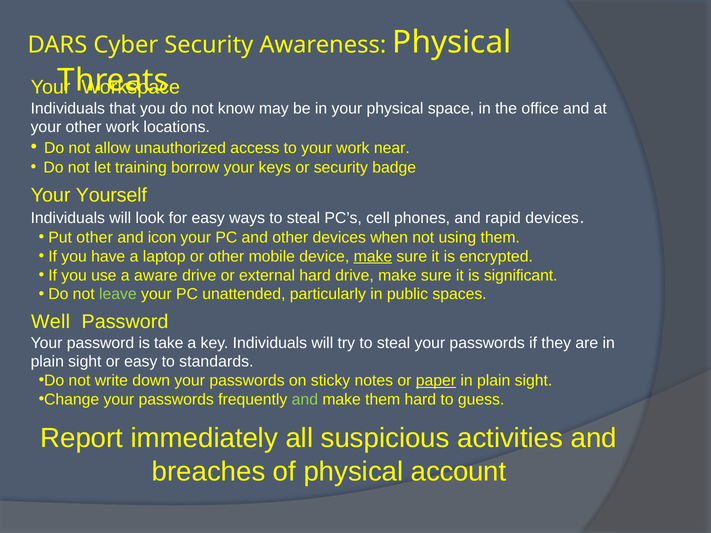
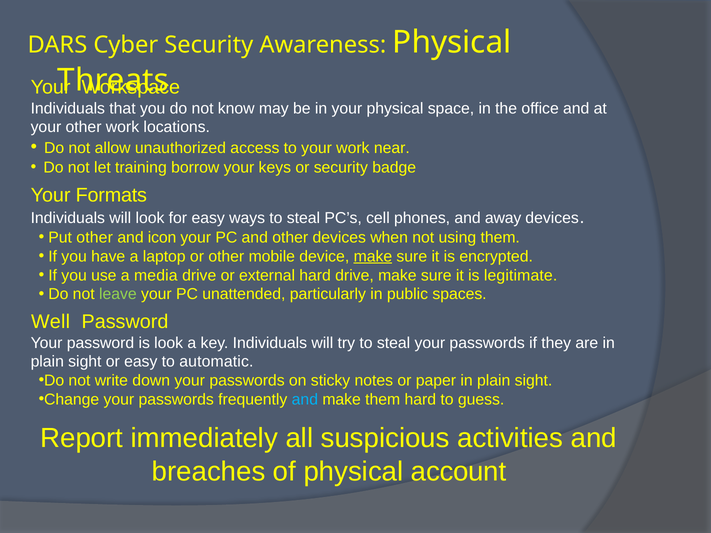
Yourself: Yourself -> Formats (111, 195)
rapid: rapid -> away (503, 218)
aware: aware -> media (156, 275)
significant: significant -> legitimate (521, 275)
is take: take -> look (169, 343)
standards: standards -> automatic (216, 362)
paper underline: present -> none (436, 381)
and colour: light green -> light blue (305, 400)
